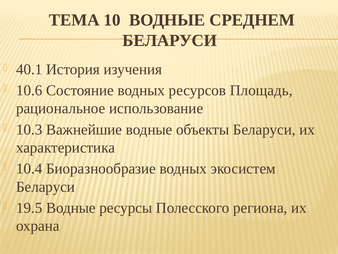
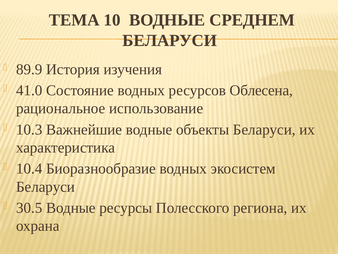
40.1: 40.1 -> 89.9 (29, 69)
10.6: 10.6 -> 41.0 (29, 90)
Площадь: Площадь -> Облесена (261, 90)
19.5: 19.5 -> 30.5 (29, 208)
